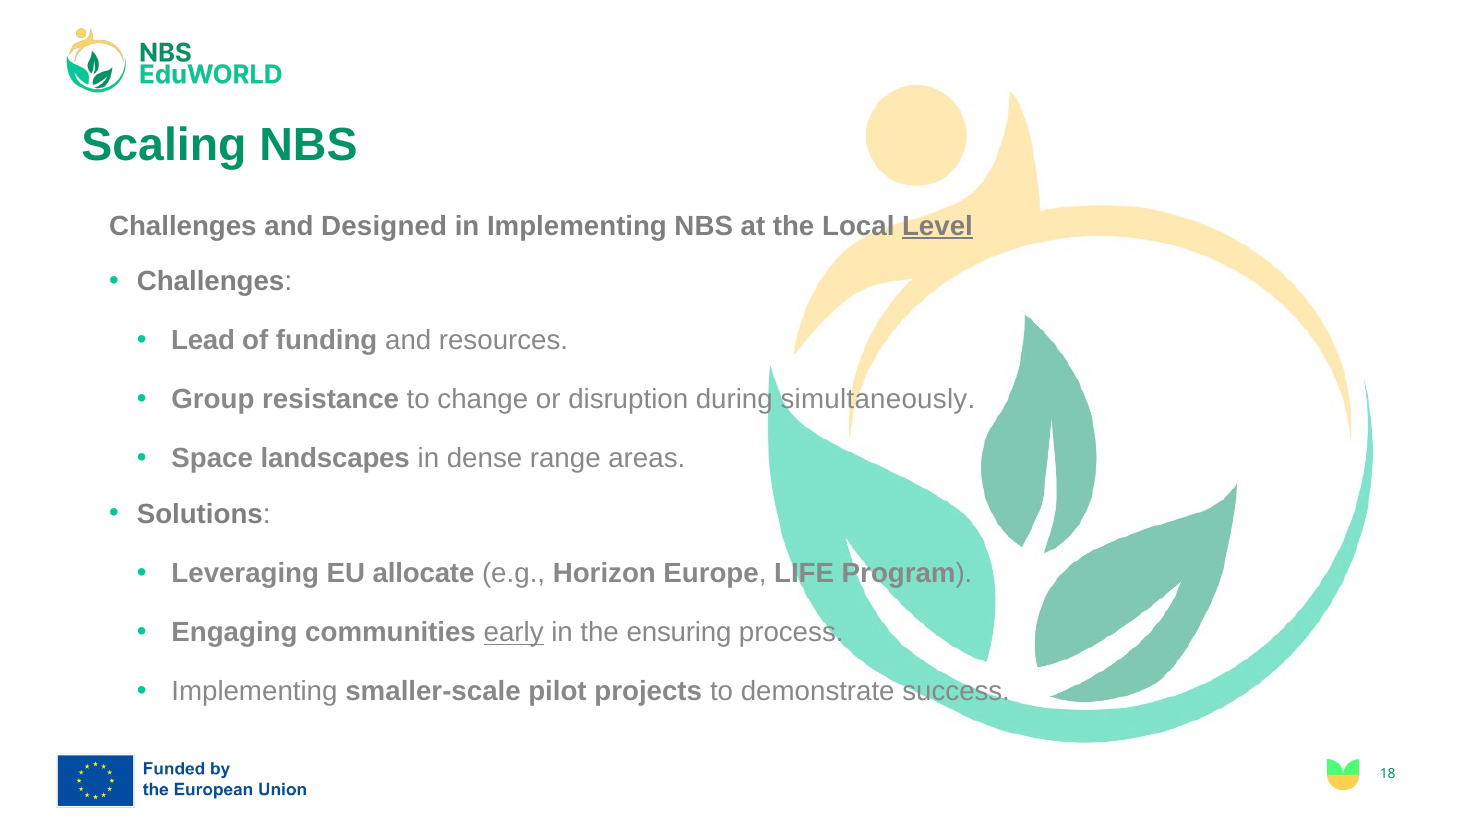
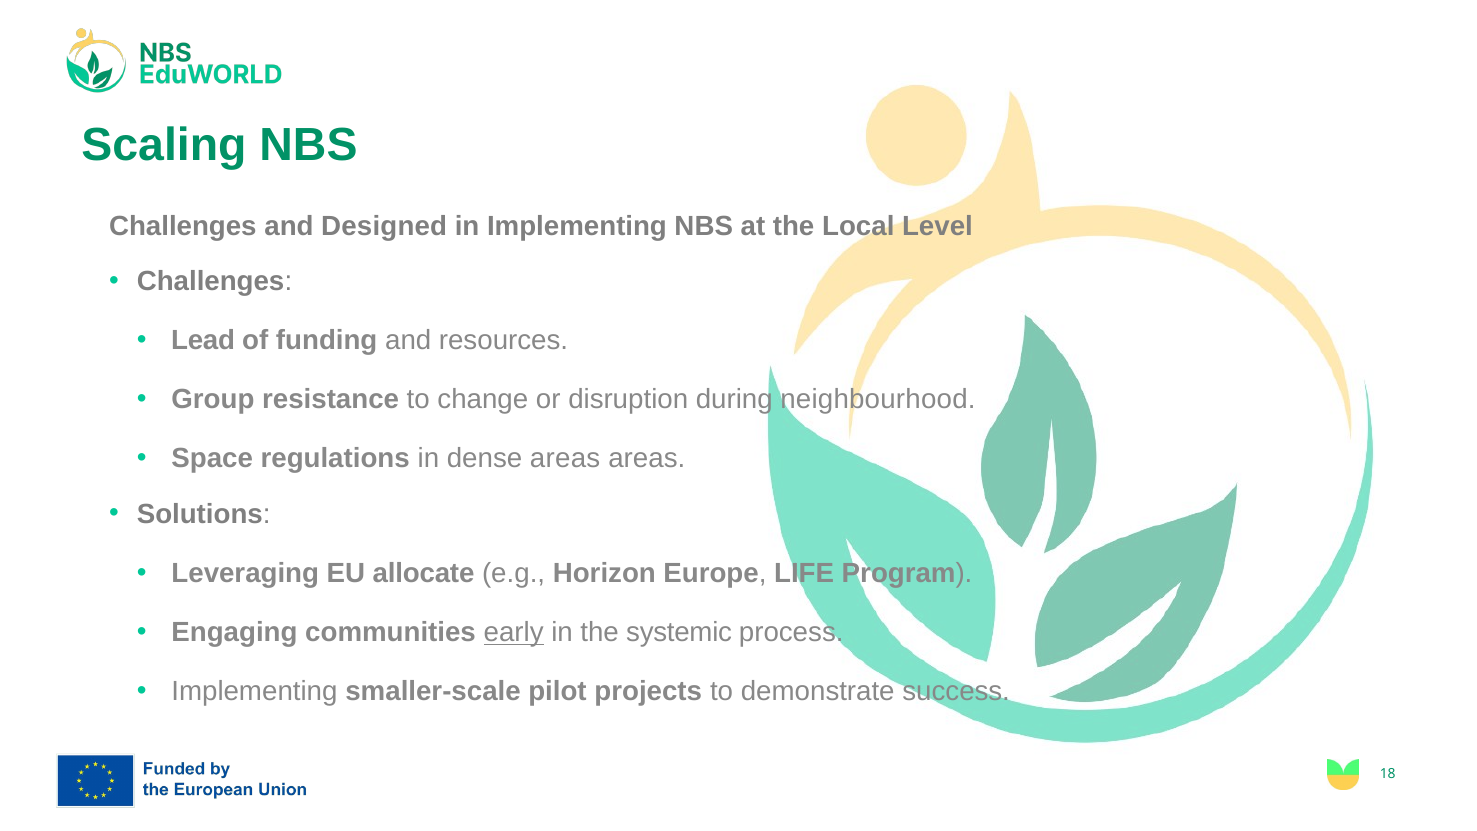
Level underline: present -> none (937, 226)
simultaneously: simultaneously -> neighbourhood (878, 400)
landscapes: landscapes -> regulations (335, 459)
dense range: range -> areas (565, 459)
ensuring: ensuring -> systemic (679, 632)
